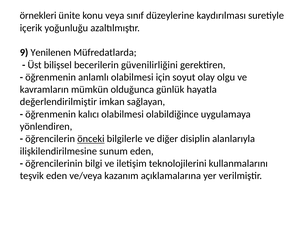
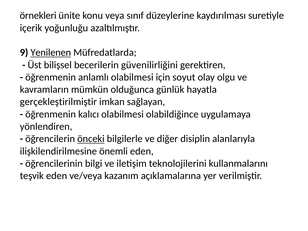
Yenilenen underline: none -> present (51, 53)
değerlendirilmiştir: değerlendirilmiştir -> gerçekleştirilmiştir (58, 102)
sunum: sunum -> önemli (114, 151)
